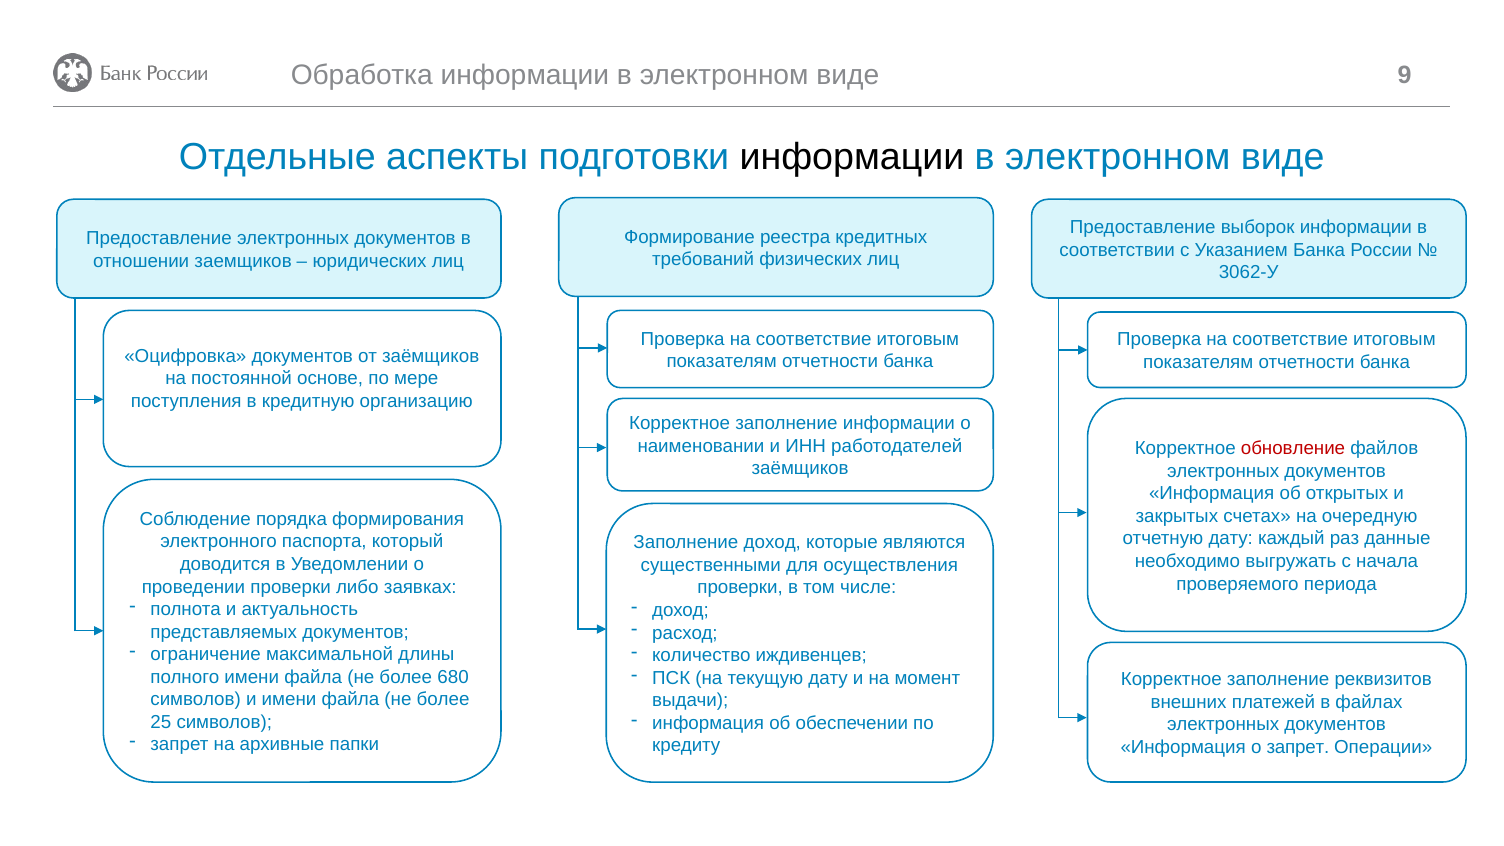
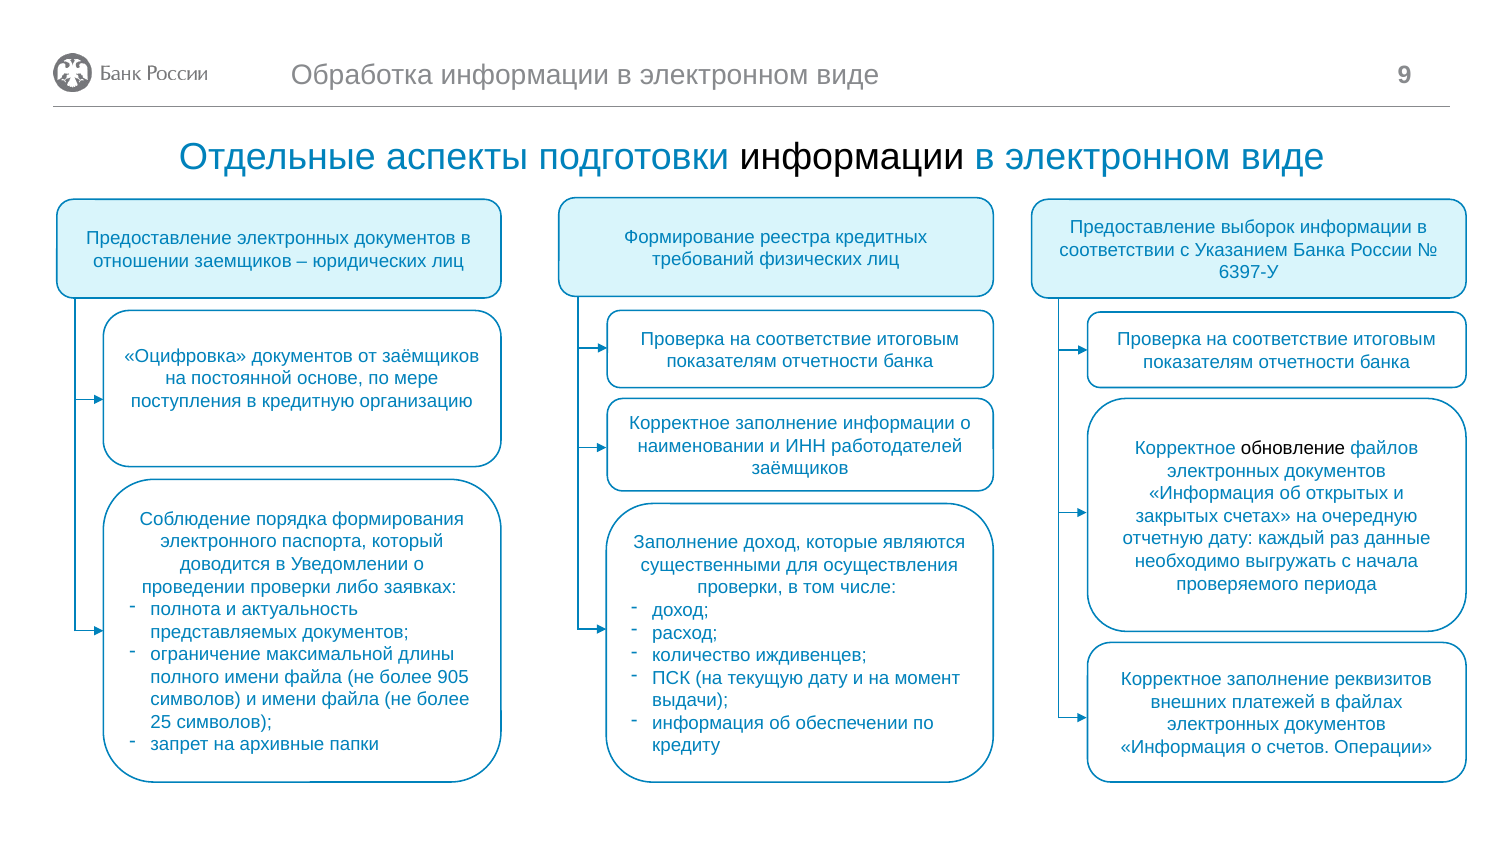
3062-У: 3062-У -> 6397-У (1249, 272)
обновление colour: red -> black (1293, 448)
680: 680 -> 905 (453, 677)
о запрет: запрет -> счетов (1298, 747)
